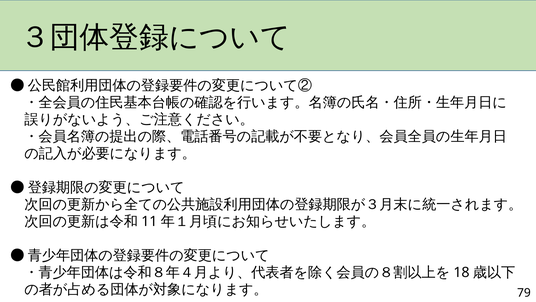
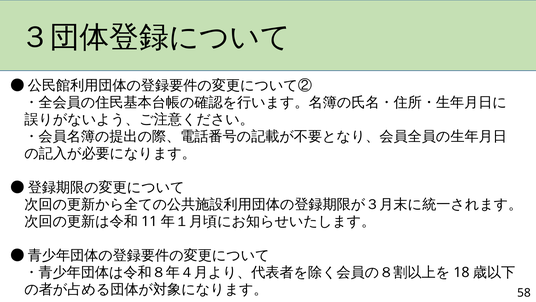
79: 79 -> 58 (524, 292)
